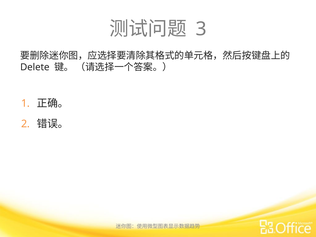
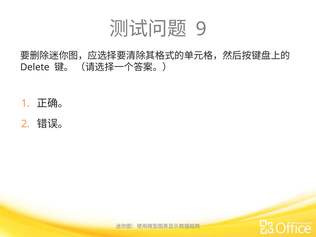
3: 3 -> 9 (201, 29)
